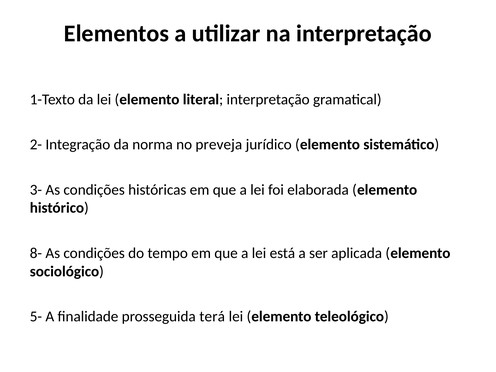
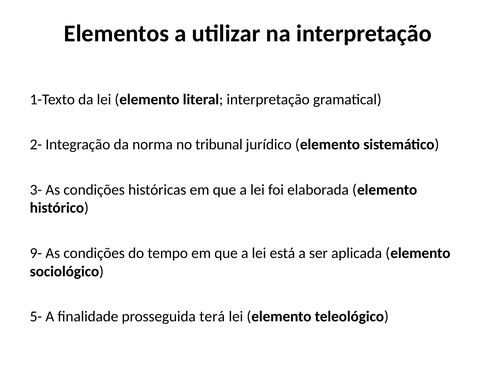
preveja: preveja -> tribunal (219, 145)
8-: 8- -> 9- (36, 253)
